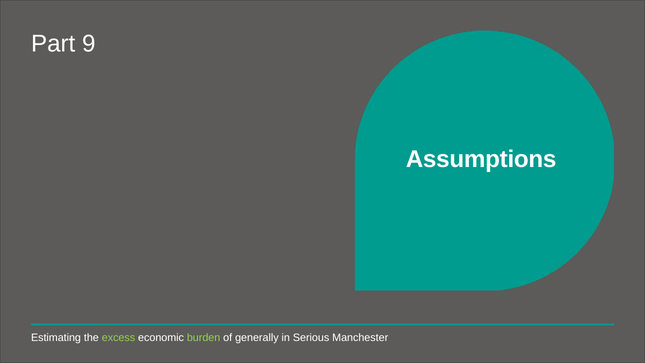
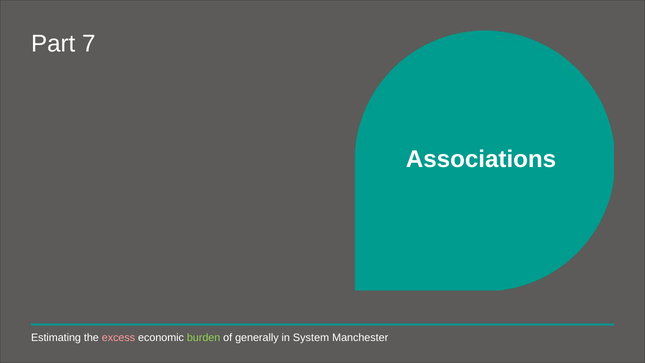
9: 9 -> 7 (89, 44)
Assumptions: Assumptions -> Associations (481, 159)
excess colour: light green -> pink (118, 338)
Serious: Serious -> System (311, 338)
